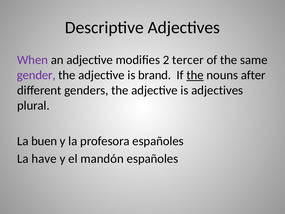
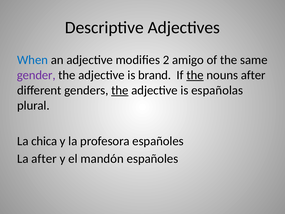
When colour: purple -> blue (33, 60)
tercer: tercer -> amigo (188, 60)
the underline: none -> present (120, 90)
is adjectives: adjectives -> españolas (217, 90)
buen: buen -> chica (44, 141)
La have: have -> after (44, 159)
